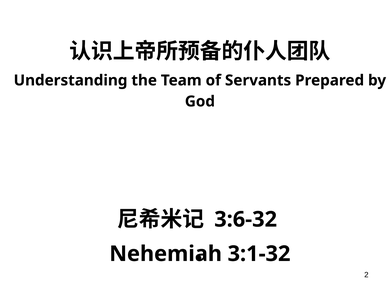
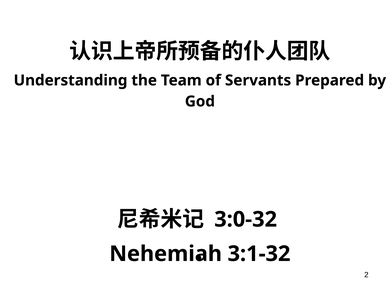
3:6-32: 3:6-32 -> 3:0-32 (246, 219)
